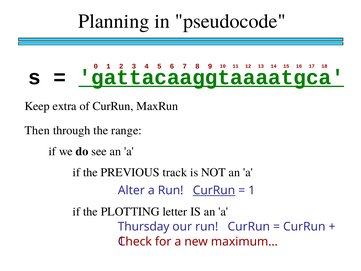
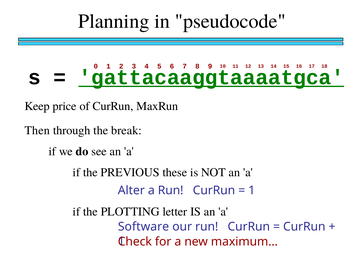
extra: extra -> price (65, 106)
range: range -> break (126, 130)
track: track -> these (175, 172)
CurRun underline: present -> none (214, 190)
Thursday: Thursday -> Software (143, 226)
